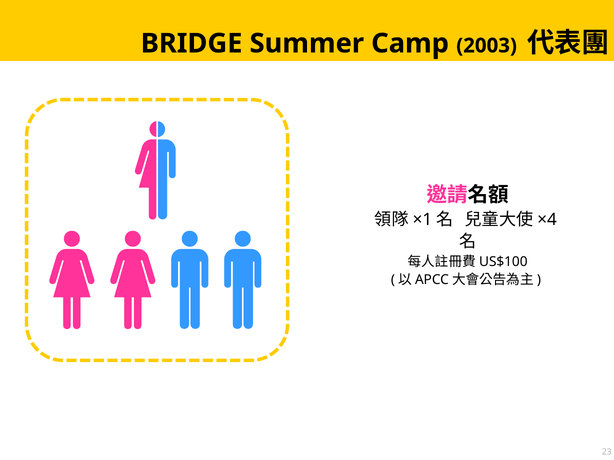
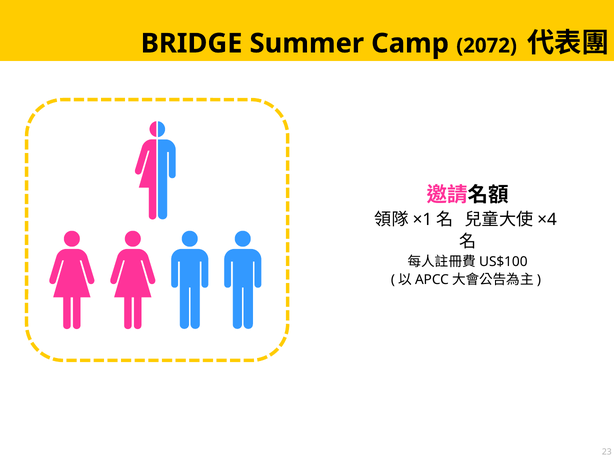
2003: 2003 -> 2072 (487, 46)
